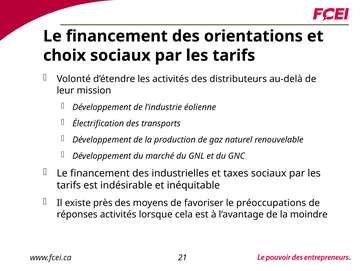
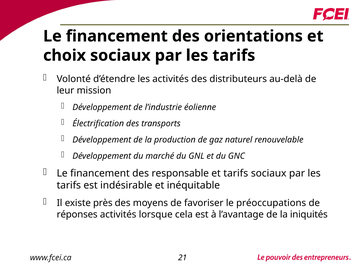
industrielles: industrielles -> responsable (180, 173)
et taxes: taxes -> tarifs (236, 173)
moindre: moindre -> iniquités (309, 214)
